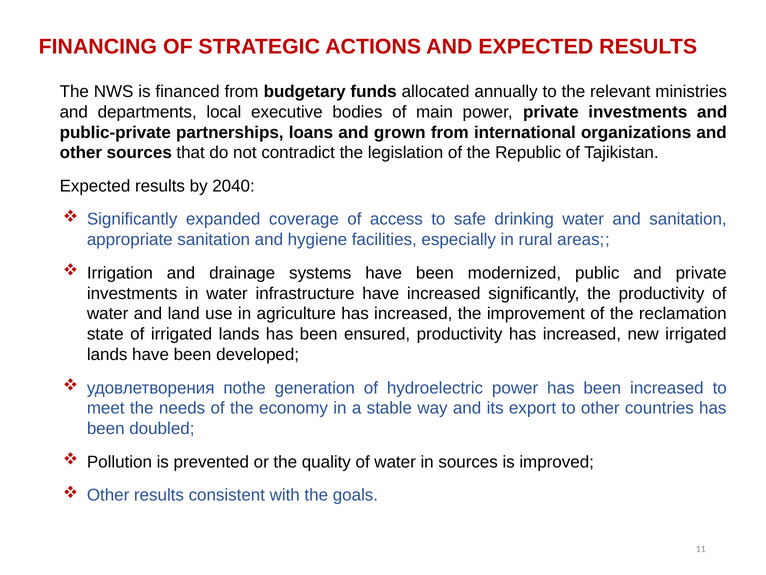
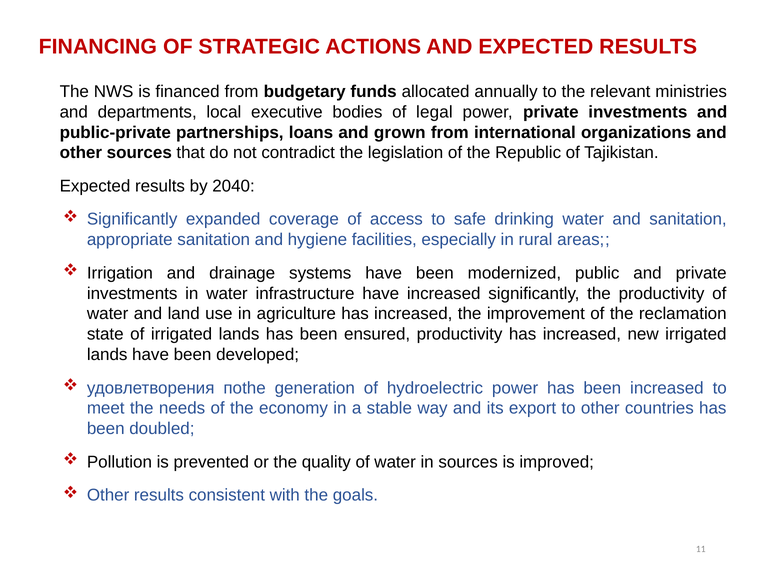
main: main -> legal (434, 112)
